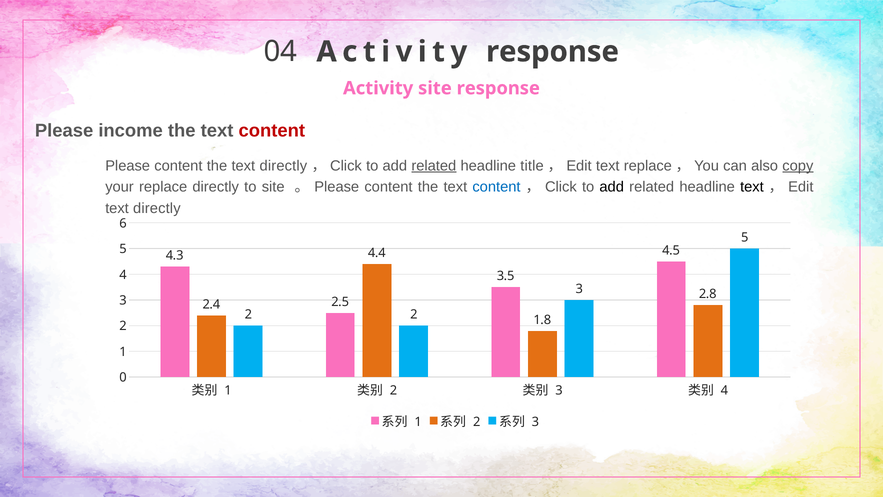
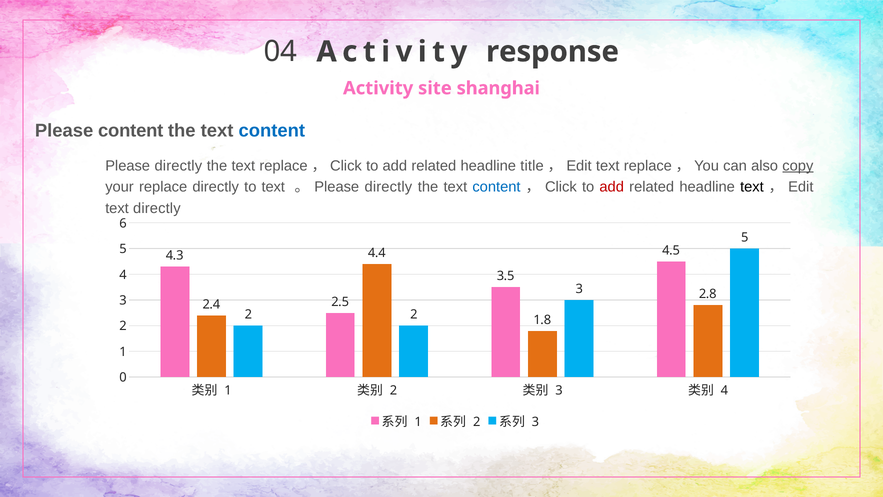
site response: response -> shanghai (498, 88)
Please income: income -> content (131, 131)
content colour: red -> blue (272, 131)
content: content -> directly (178, 166)
the text directly: directly -> replace (283, 166)
related underline: present -> none (434, 166)
to site: site -> text (273, 187)
content: content -> directly (388, 187)
add colour: black -> red (612, 187)
